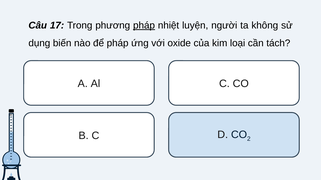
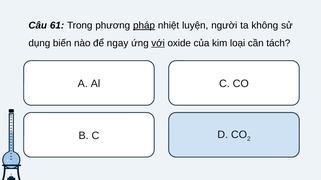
17: 17 -> 61 (57, 26)
để pháp: pháp -> ngay (118, 43)
với underline: none -> present (158, 43)
